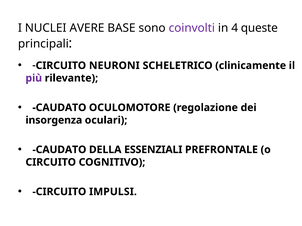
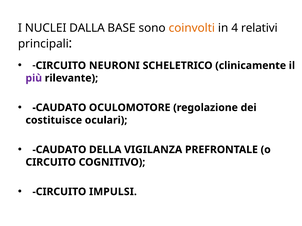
AVERE: AVERE -> DALLA (87, 28)
coinvolti colour: purple -> orange (192, 28)
queste: queste -> relativi (259, 28)
insorgenza: insorgenza -> costituisce (54, 120)
ESSENZIALI: ESSENZIALI -> VIGILANZA (153, 150)
